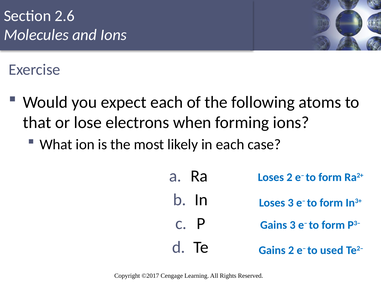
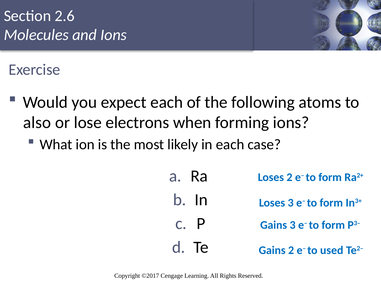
that: that -> also (37, 122)
